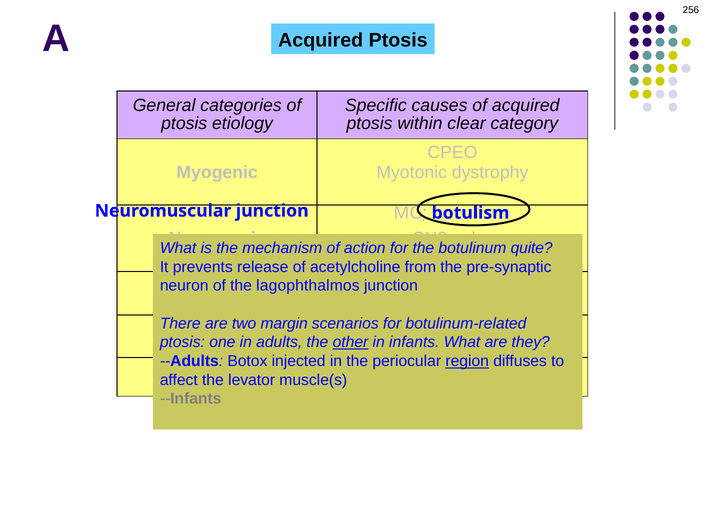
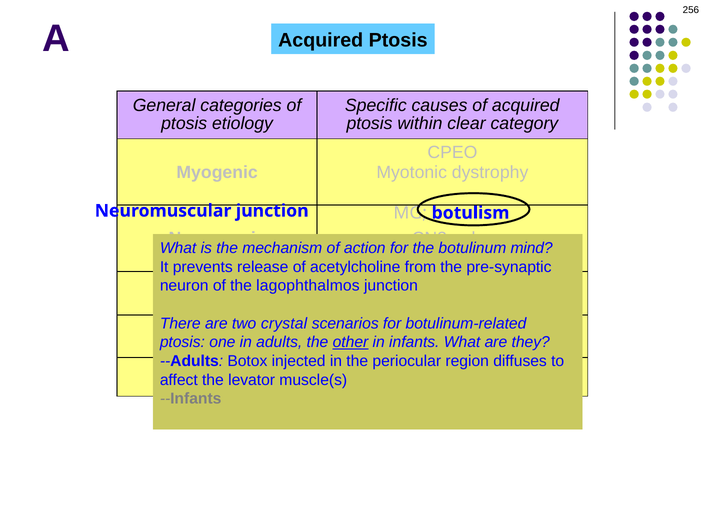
quite: quite -> mind (532, 248)
margin: margin -> crystal (284, 323)
region underline: present -> none (467, 361)
